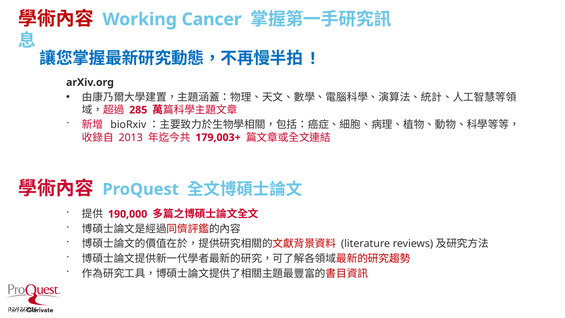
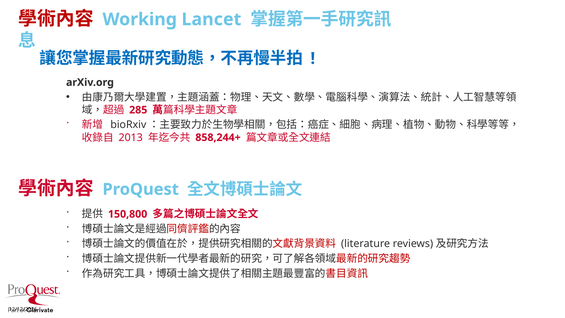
Cancer: Cancer -> Lancet (211, 19)
179,003+: 179,003+ -> 858,244+ (218, 137)
190,000: 190,000 -> 150,800 (128, 214)
